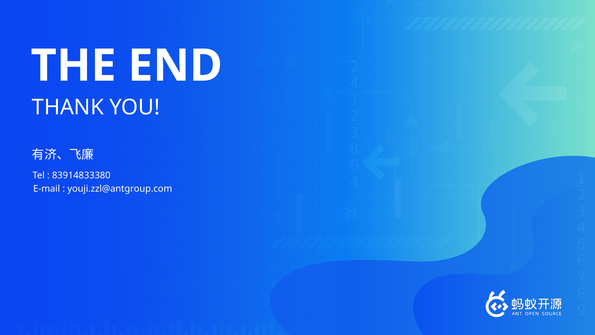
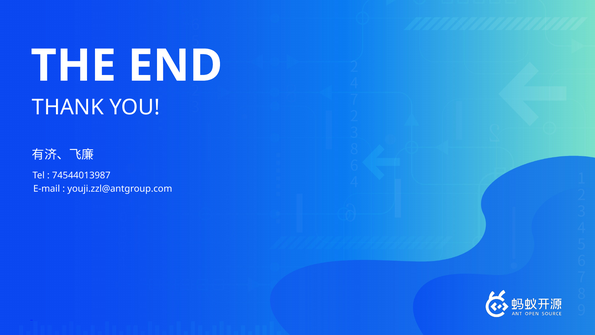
83914833380: 83914833380 -> 74544013987 (81, 175)
